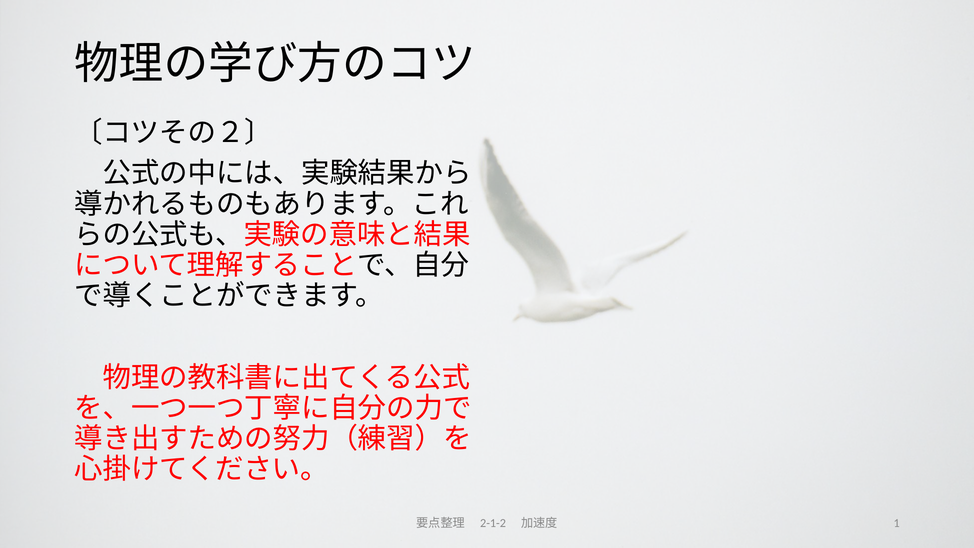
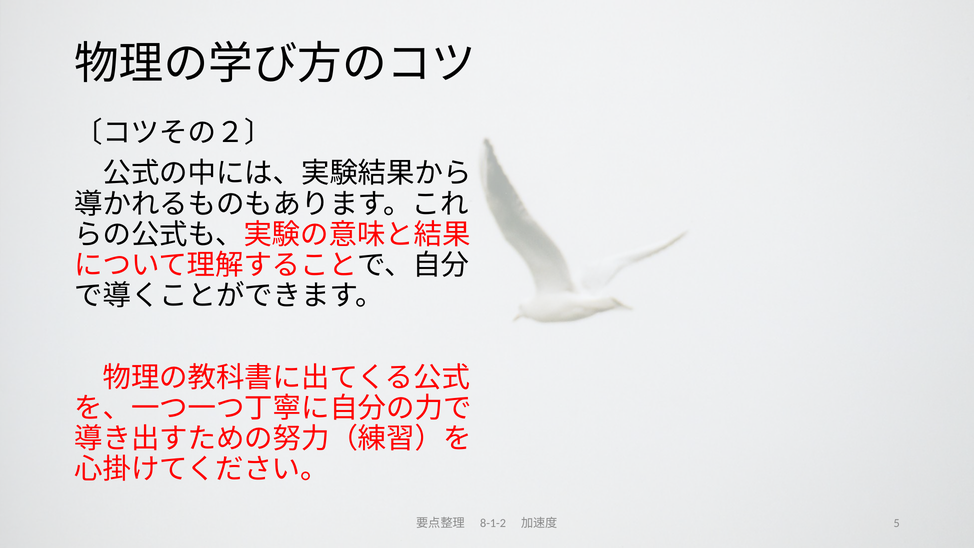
2-1-2: 2-1-2 -> 8-1-2 (493, 523)
1: 1 -> 5 (897, 523)
